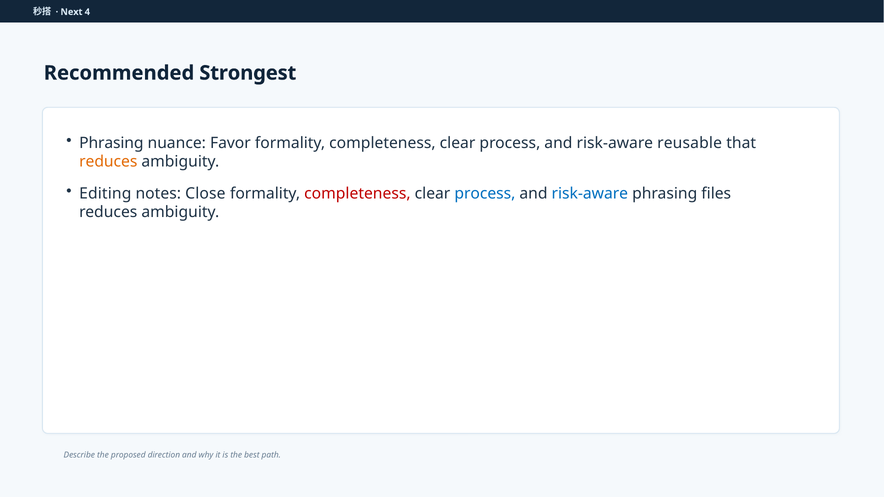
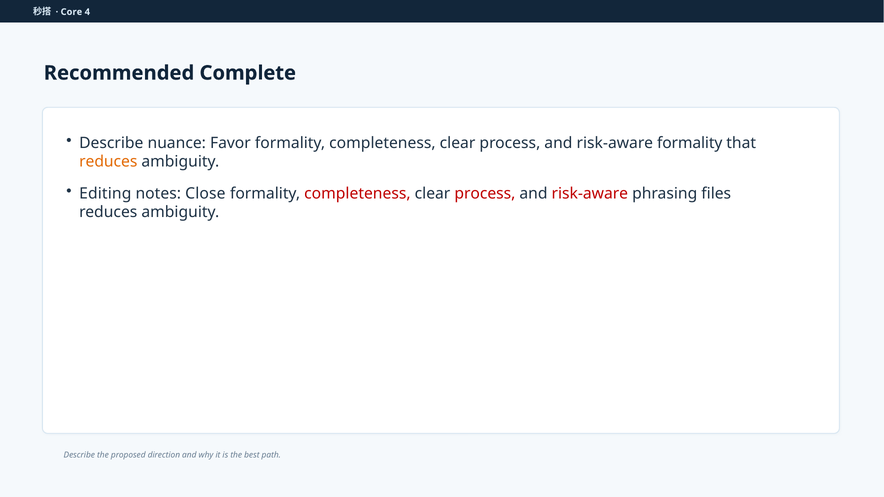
Next: Next -> Core (71, 12)
Strongest: Strongest -> Complete (248, 73)
Phrasing: Phrasing -> Describe (111, 143)
risk-aware reusable: reusable -> formality (690, 143)
process colour: blue -> red (485, 194)
risk-aware colour: blue -> red (590, 194)
